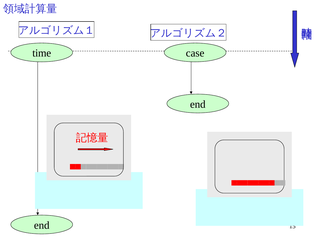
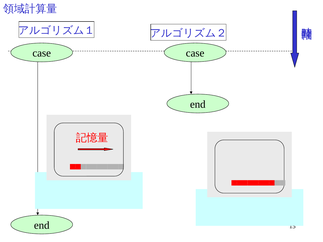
time: time -> case (42, 53)
